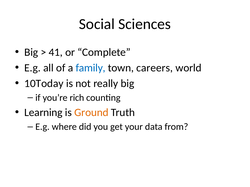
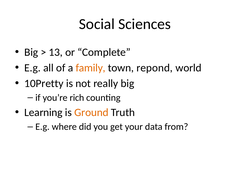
41: 41 -> 13 (56, 52)
family colour: blue -> orange (91, 68)
careers: careers -> repond (155, 68)
10Today: 10Today -> 10Pretty (44, 84)
